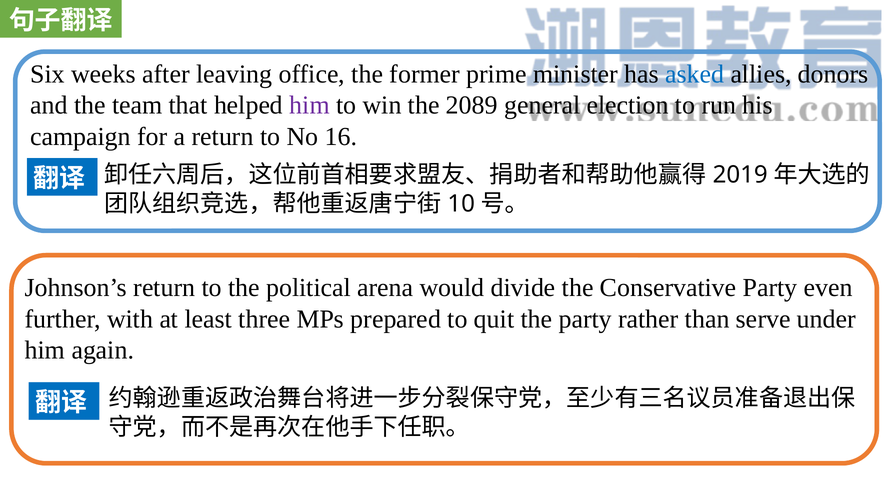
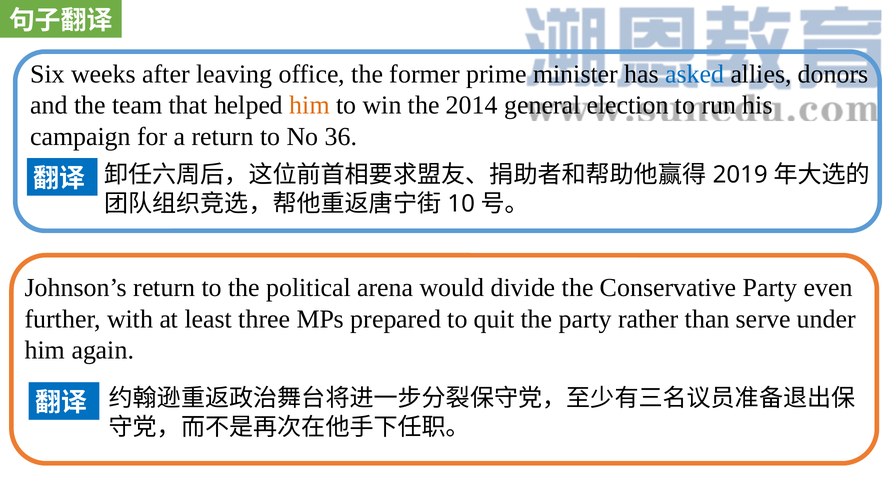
him colour: purple -> orange (310, 105)
2089: 2089 -> 2014 (472, 105)
16: 16 -> 36 (341, 137)
